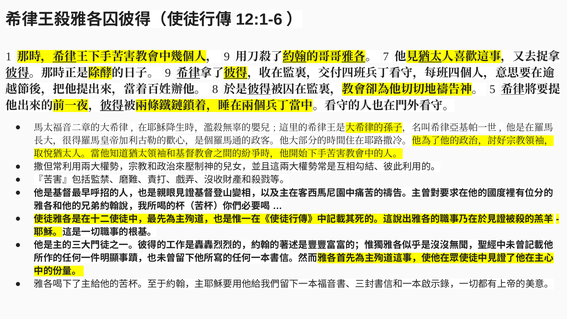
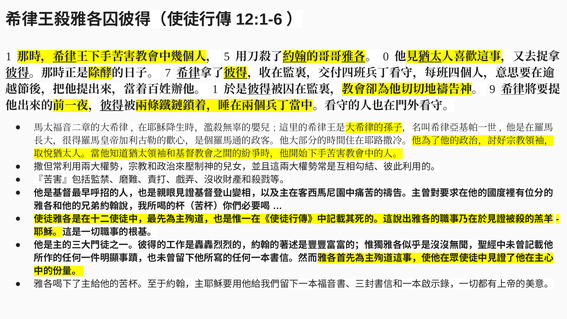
9: 9 -> 5 (227, 57)
7: 7 -> 0 (386, 57)
9: 9 -> 7 (168, 73)
8: 8 -> 1 (215, 89)
5: 5 -> 9 (492, 89)
